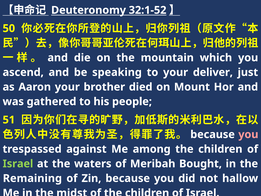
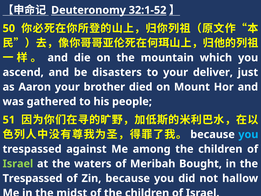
speaking: speaking -> disasters (117, 72)
you colour: pink -> light blue (248, 134)
Remaining: Remaining -> Trespassed (32, 178)
